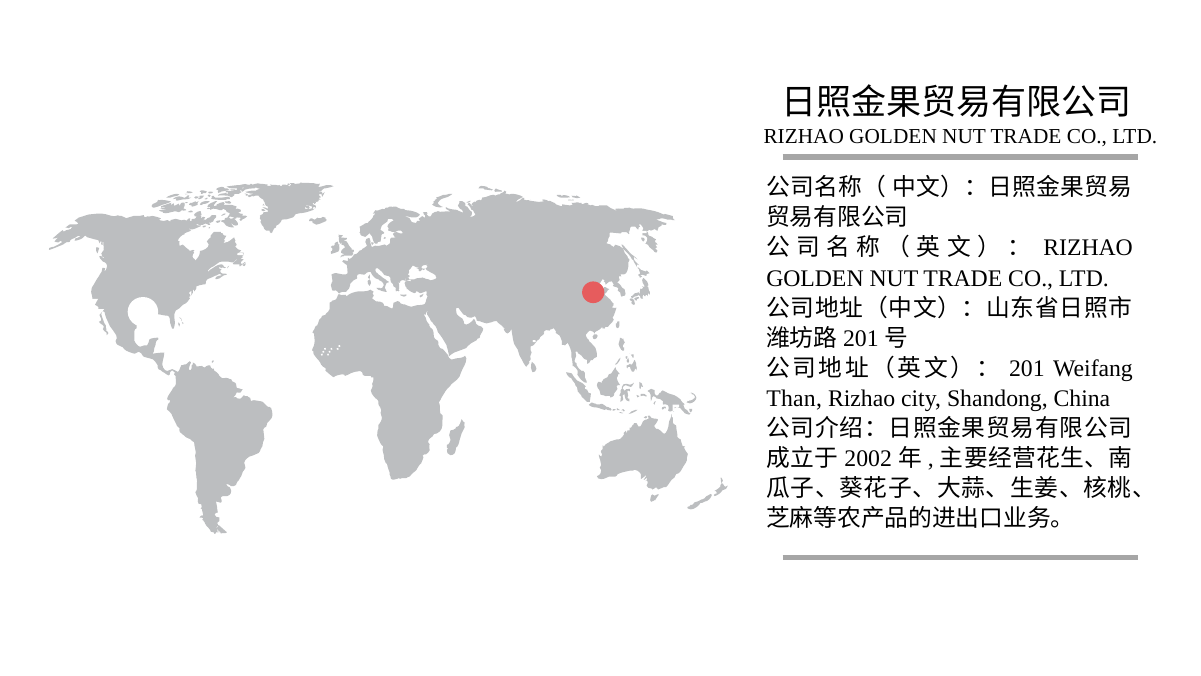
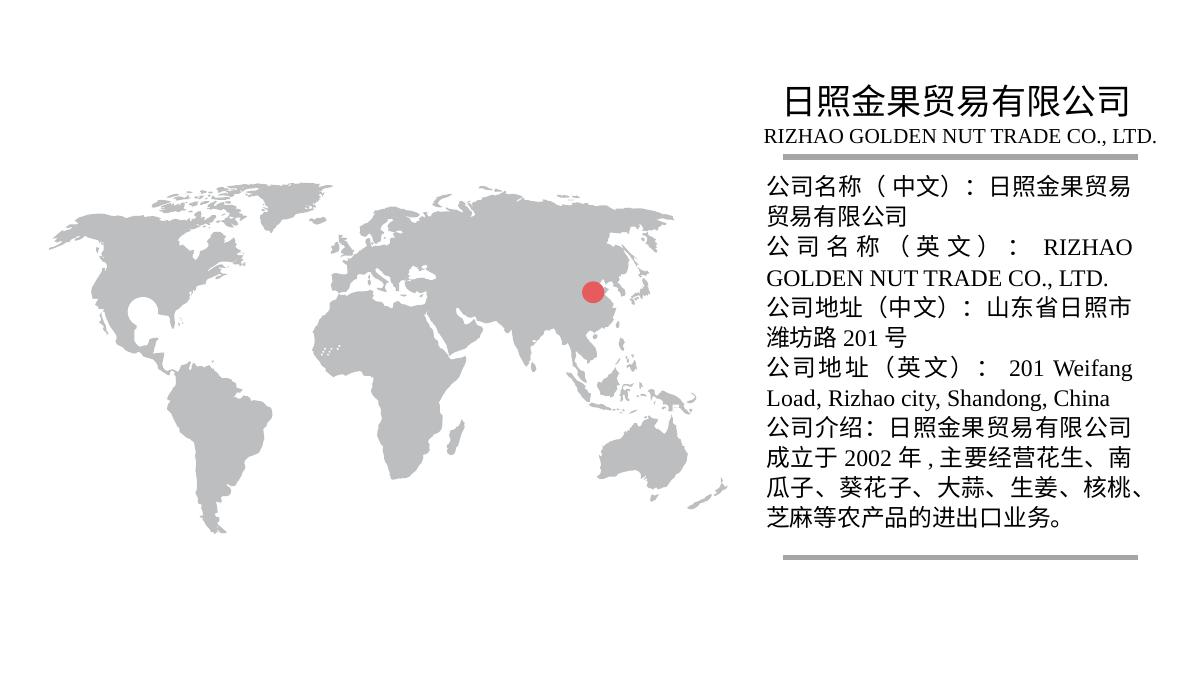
Than: Than -> Load (794, 398)
